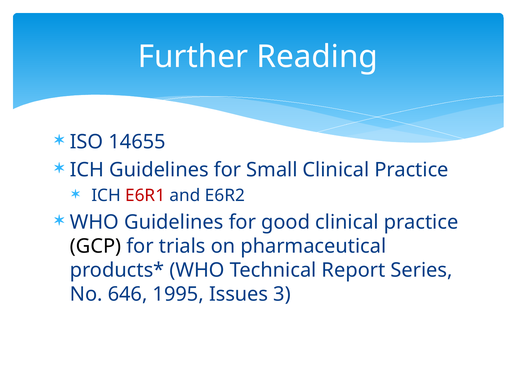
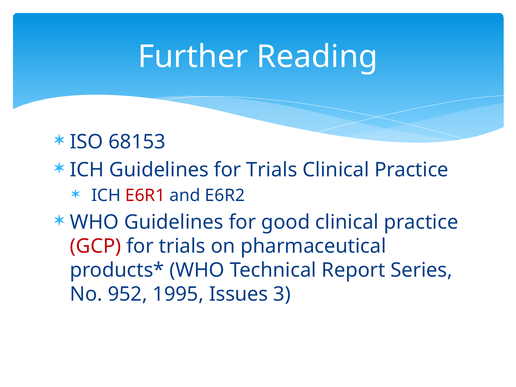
14655: 14655 -> 68153 (137, 142)
Guidelines for Small: Small -> Trials (272, 170)
GCP colour: black -> red (96, 246)
646: 646 -> 952 (128, 294)
